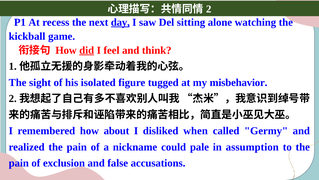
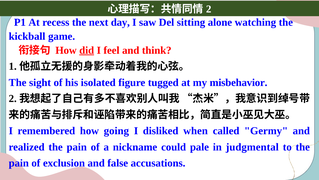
day underline: present -> none (120, 22)
about: about -> going (116, 131)
assumption: assumption -> judgmental (252, 147)
